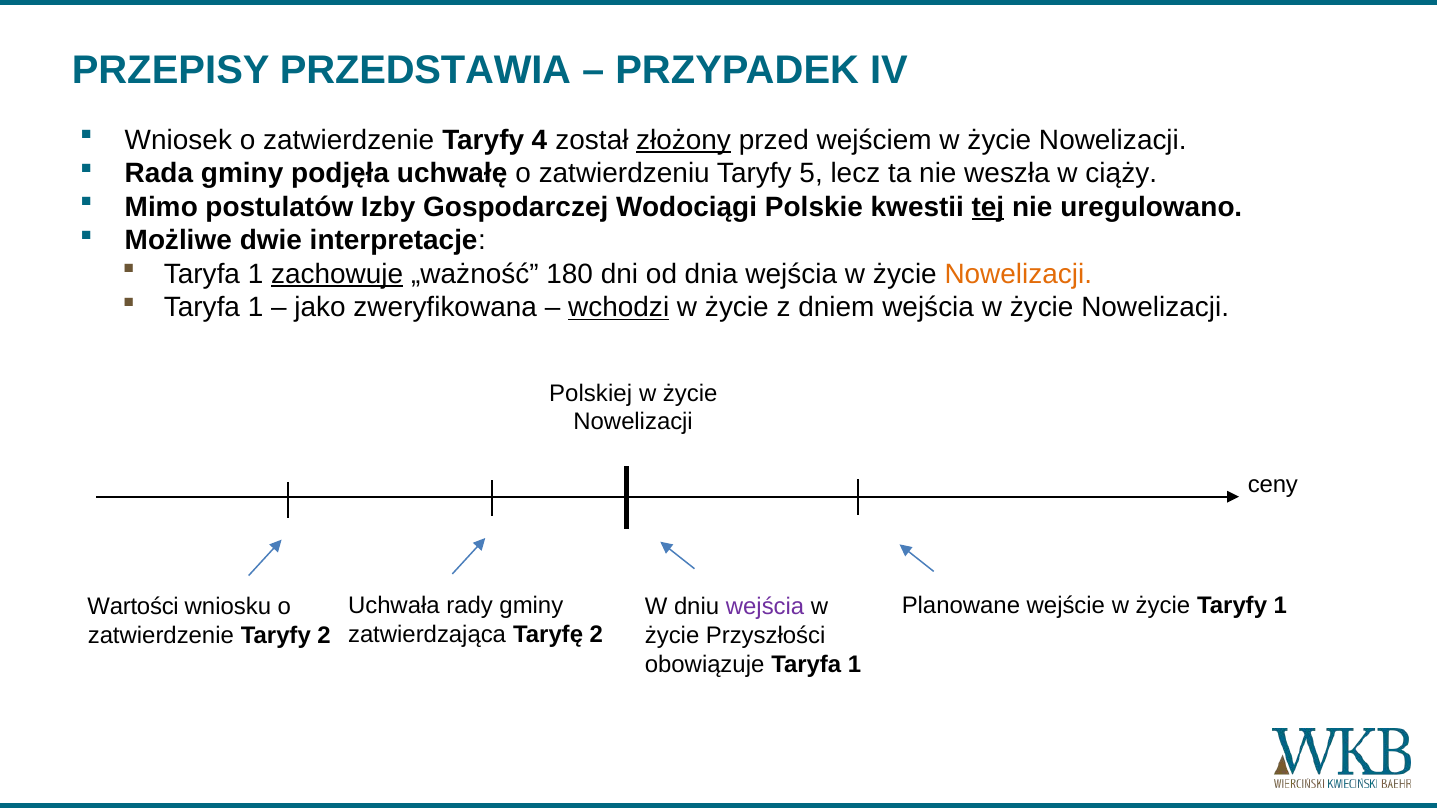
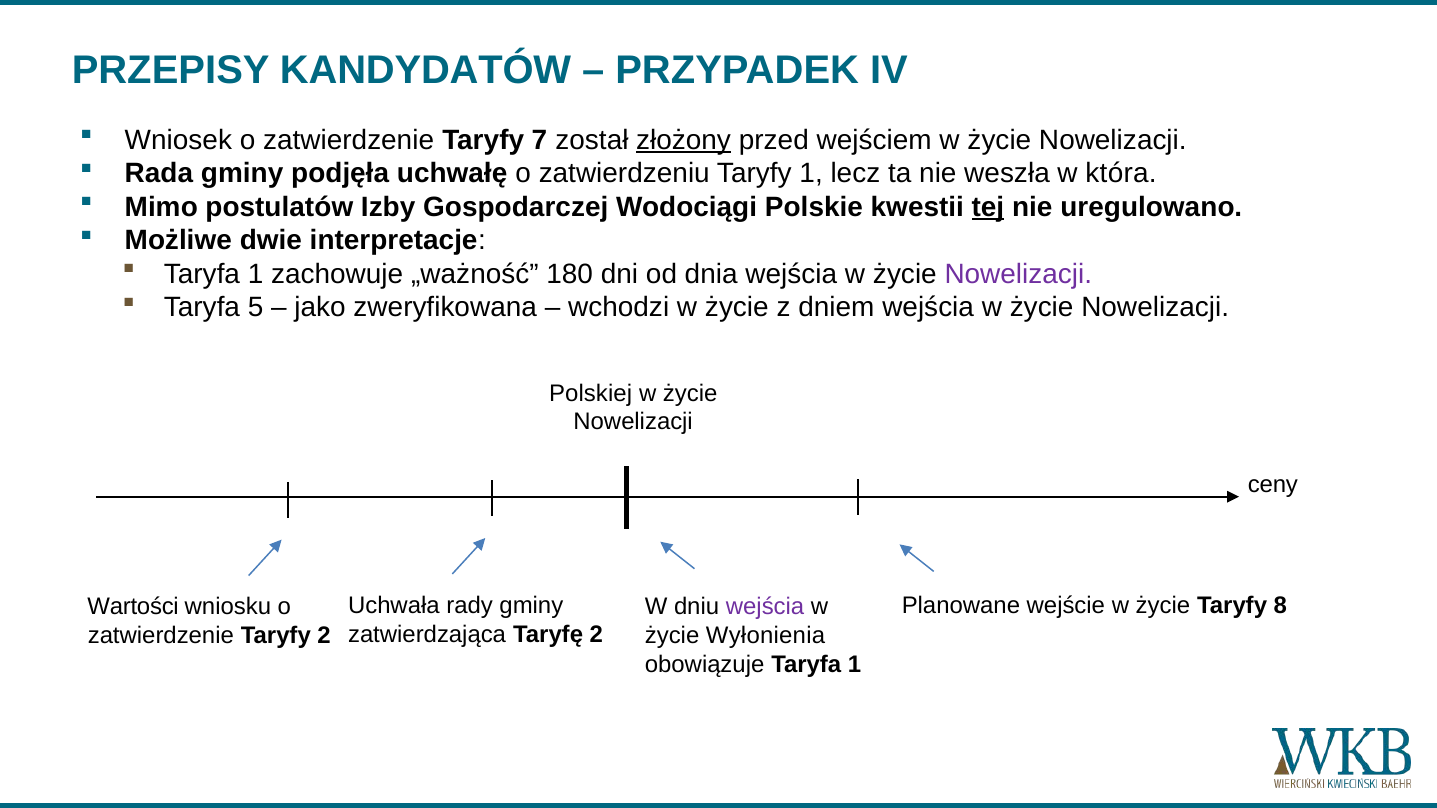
PRZEDSTAWIA: PRZEDSTAWIA -> KANDYDATÓW (426, 70)
4: 4 -> 7 (540, 140)
Taryfy 5: 5 -> 1 (811, 174)
ciąży: ciąży -> która (1121, 174)
zachowuje underline: present -> none (337, 274)
Nowelizacji colour: orange -> purple (1018, 274)
1: 1 -> 5 (256, 308)
wchodzi underline: present -> none (619, 308)
Taryfy 1: 1 -> 8 (1280, 606)
Przyszłości: Przyszłości -> Wyłonienia (766, 636)
